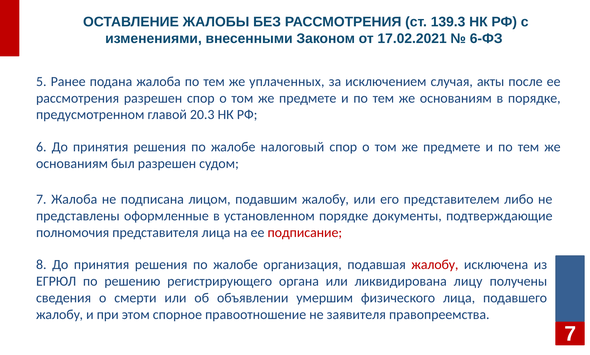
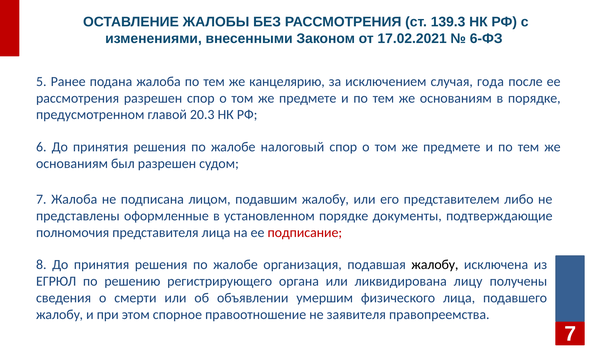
уплаченных: уплаченных -> канцелярию (287, 81)
акты: акты -> года (490, 81)
жалобу colour: red -> black (435, 265)
